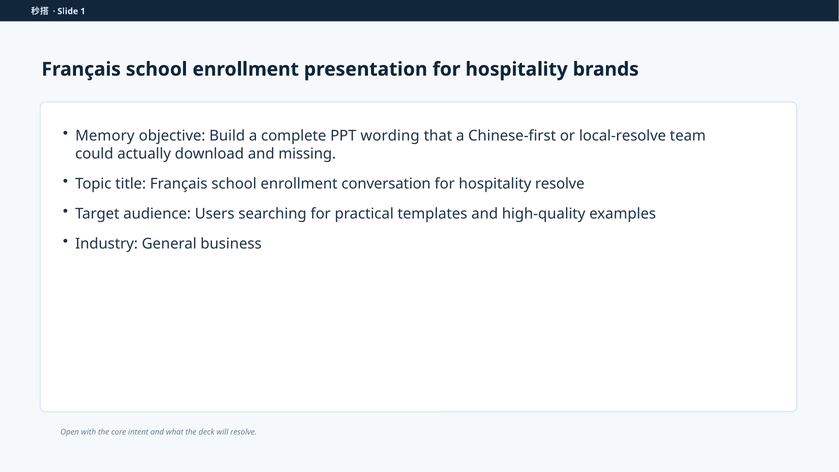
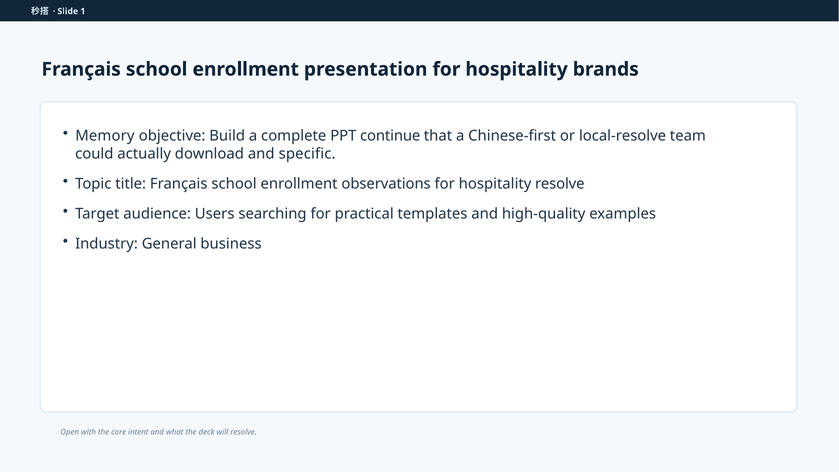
wording: wording -> continue (390, 136)
missing: missing -> specific (307, 154)
conversation: conversation -> observations (386, 184)
